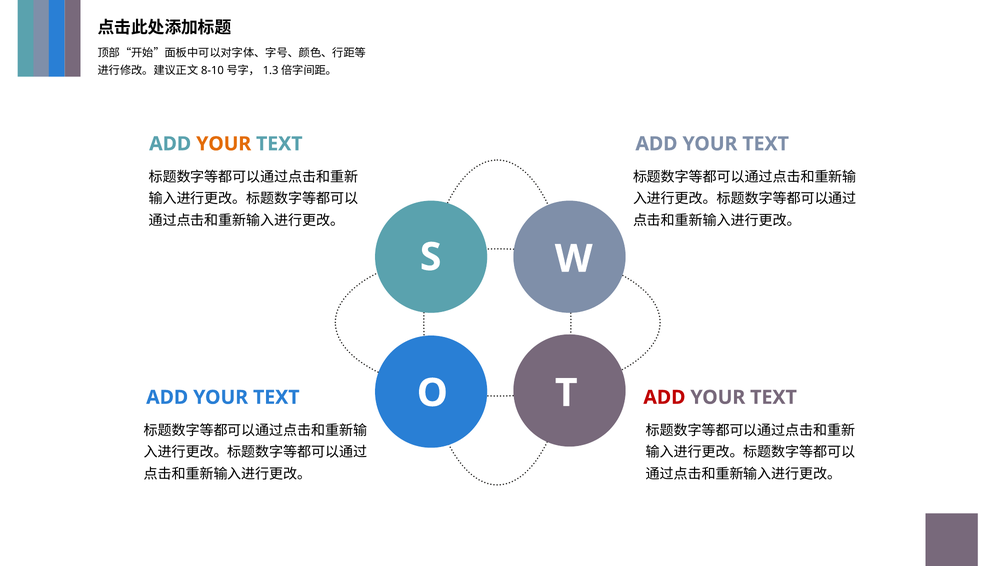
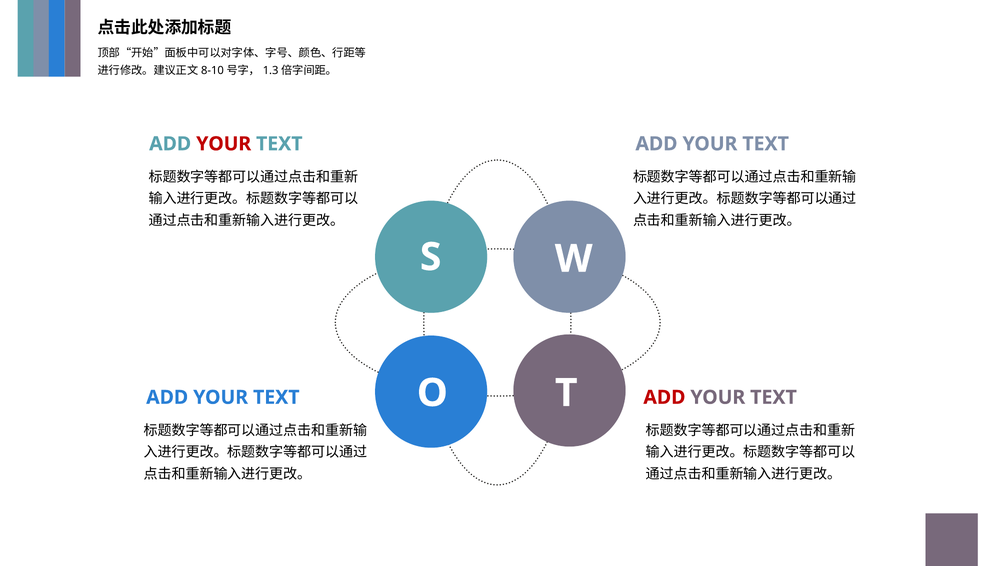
YOUR colour: orange -> red (224, 144)
